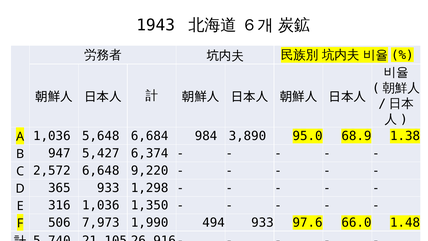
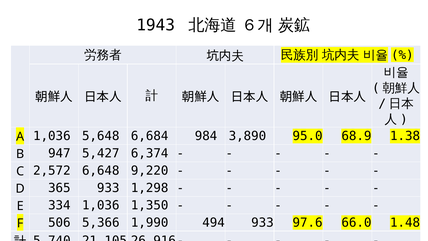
316: 316 -> 334 (59, 205)
7,973: 7,973 -> 5,366 (101, 222)
